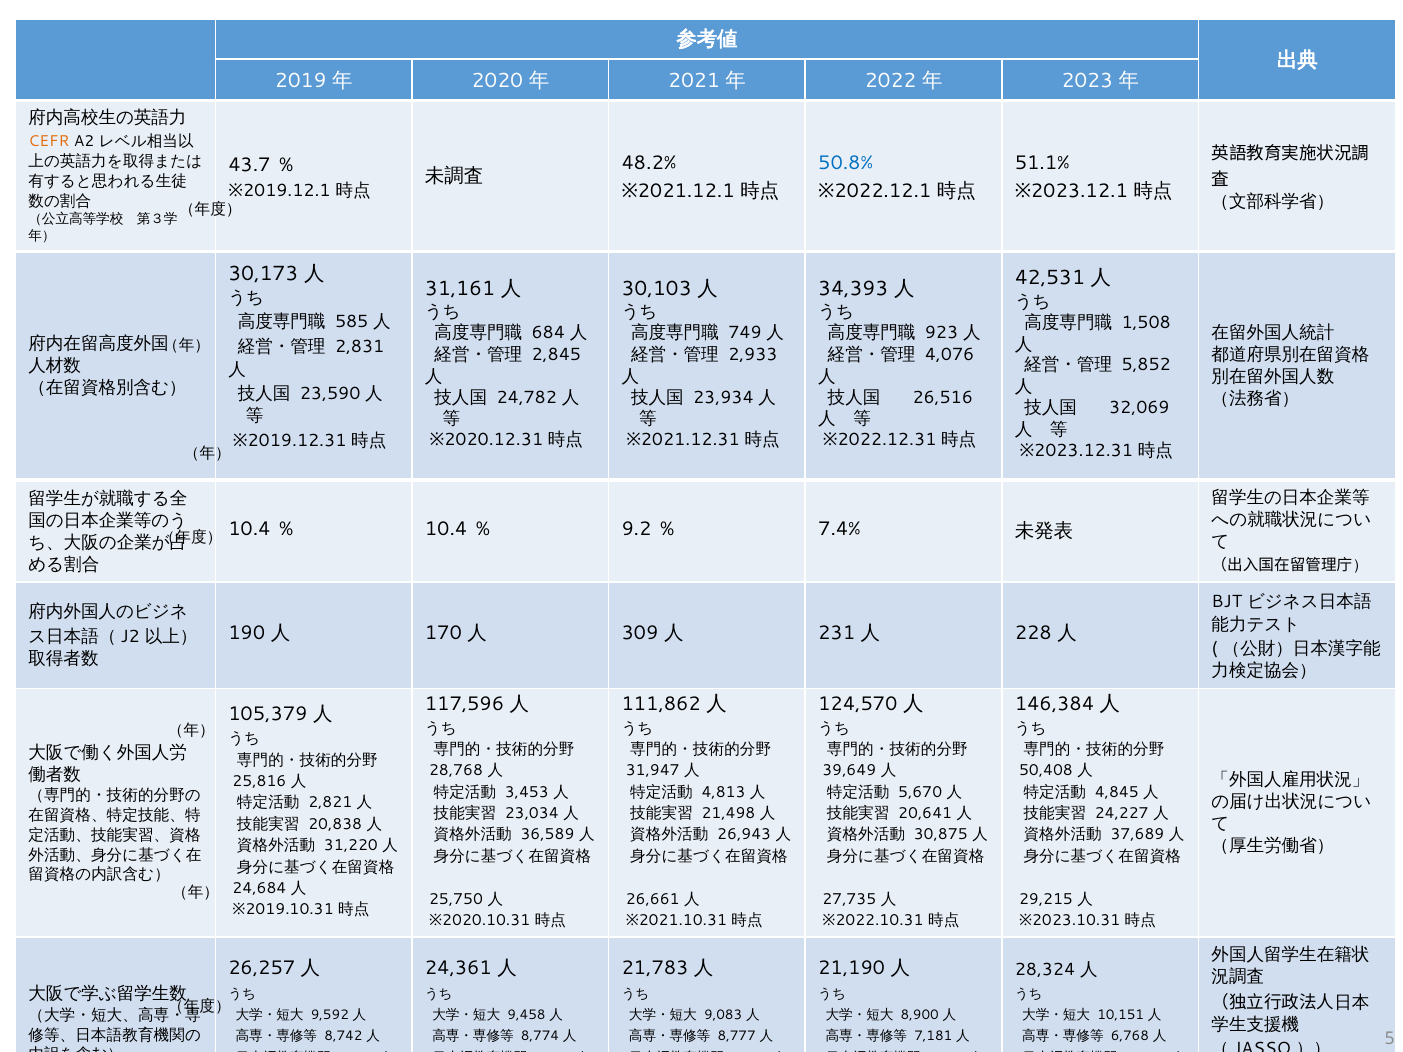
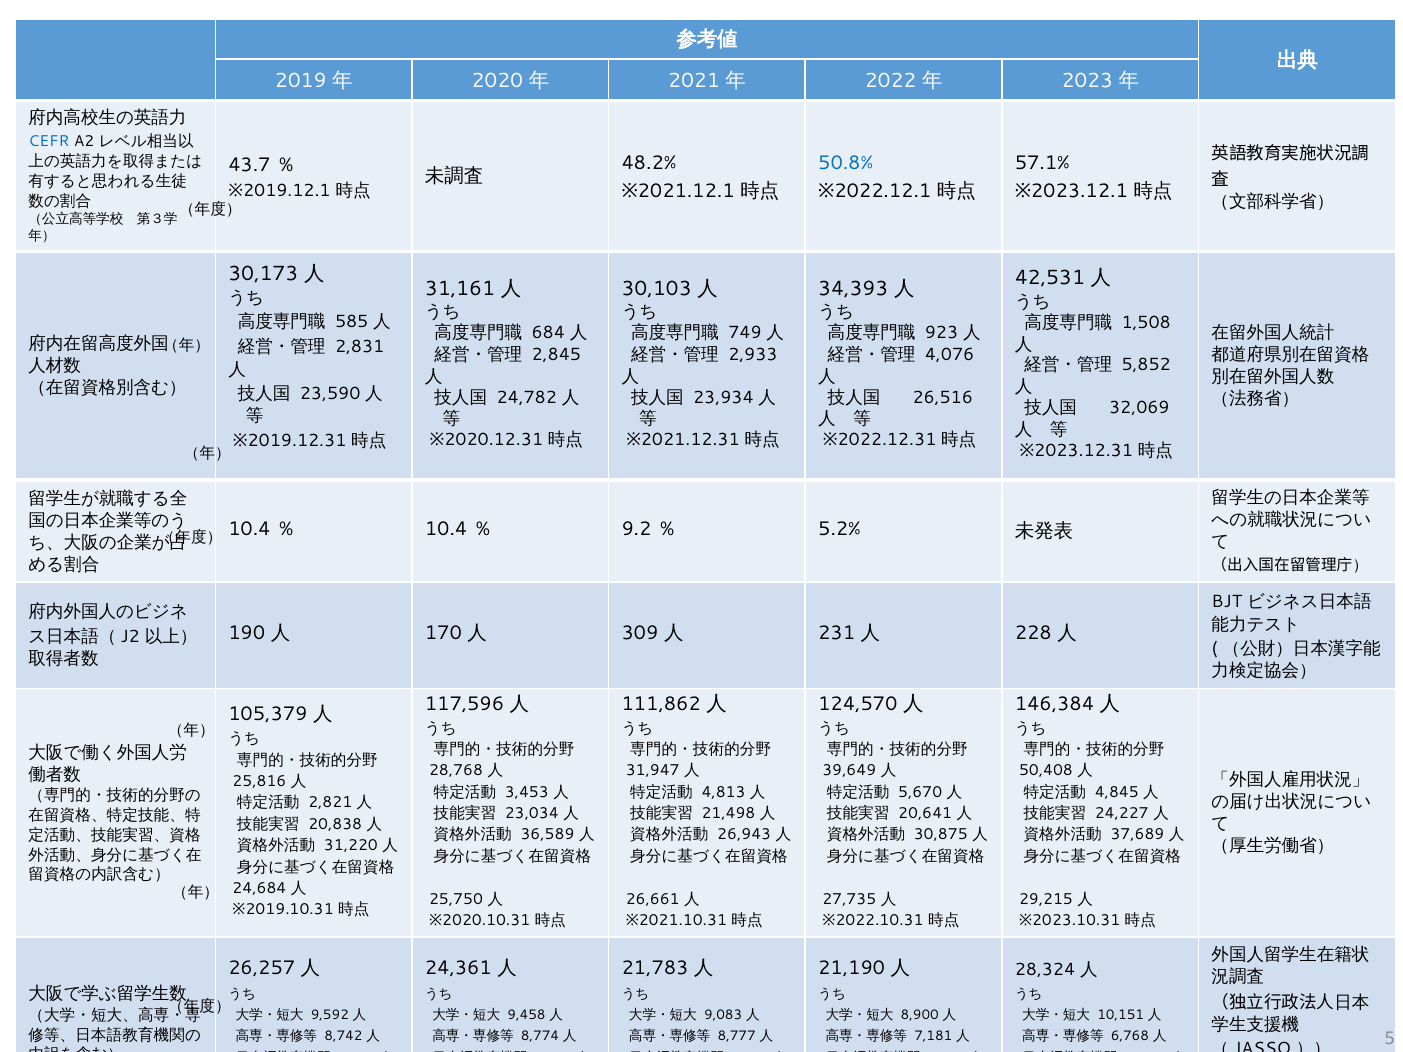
CEFR colour: orange -> blue (49, 141)
51.1%: 51.1% -> 57.1% (1042, 163)
7.4%: 7.4% -> 5.2% (840, 529)
